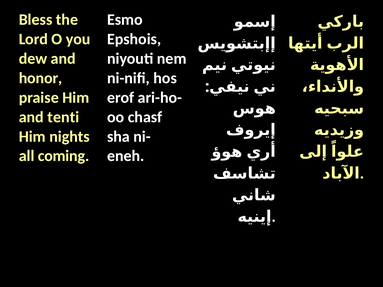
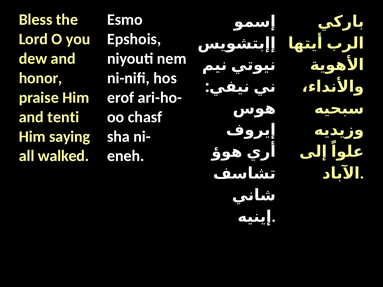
nights: nights -> saying (70, 137)
coming: coming -> walked (64, 156)
